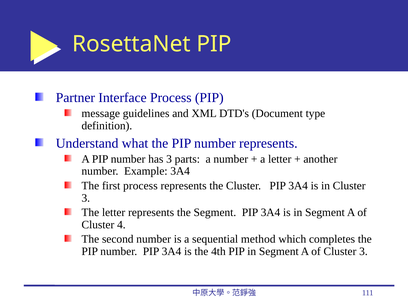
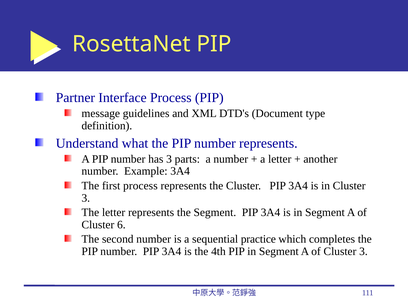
4: 4 -> 6 (121, 225)
method: method -> practice (258, 239)
